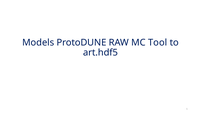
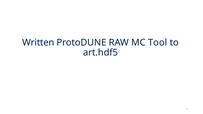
Models: Models -> Written (38, 43)
